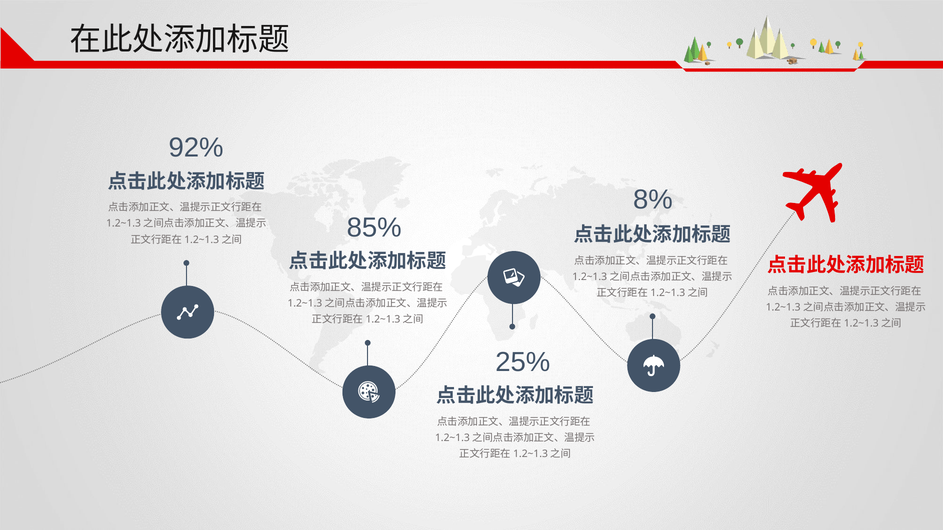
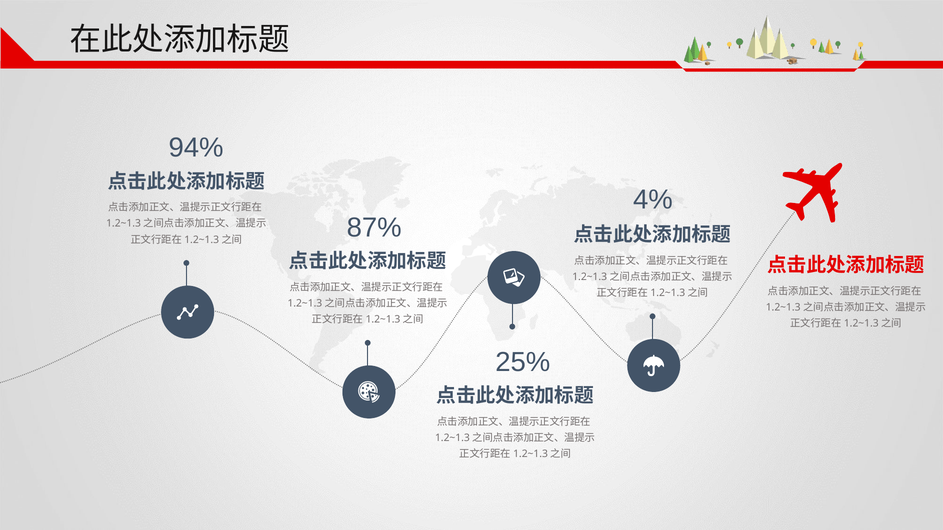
92%: 92% -> 94% (196, 148)
8%: 8% -> 4% (653, 200)
85%: 85% -> 87% (374, 228)
